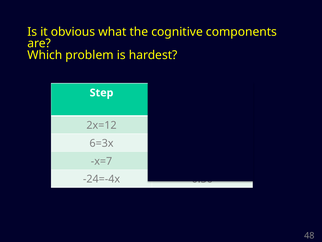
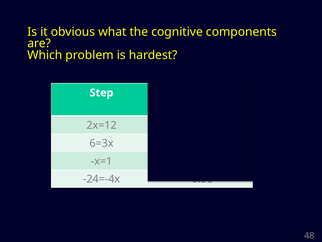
x=7: x=7 -> x=1 (101, 161)
